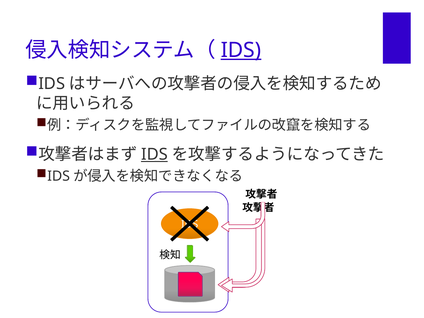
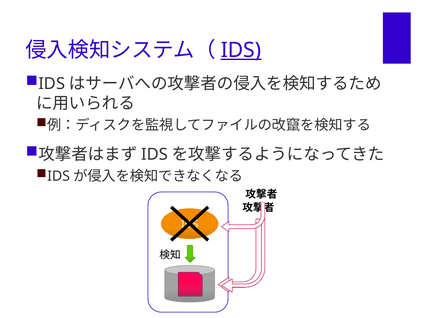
IDS underline: present -> none (154, 154)
